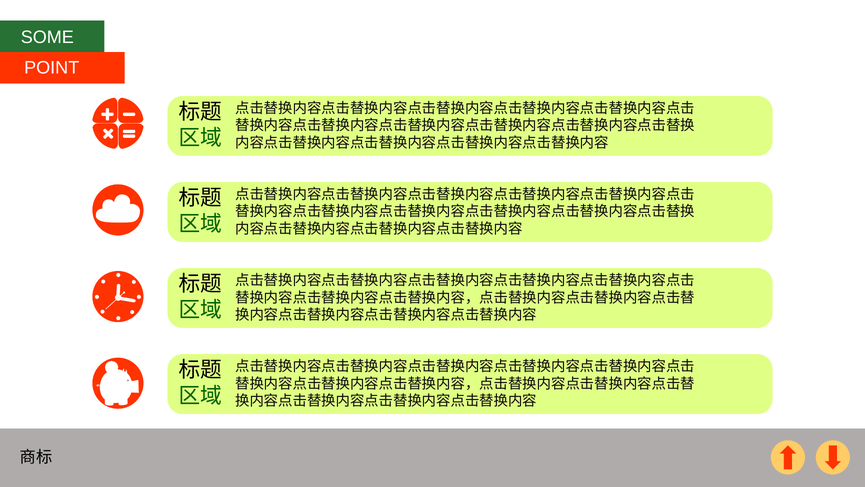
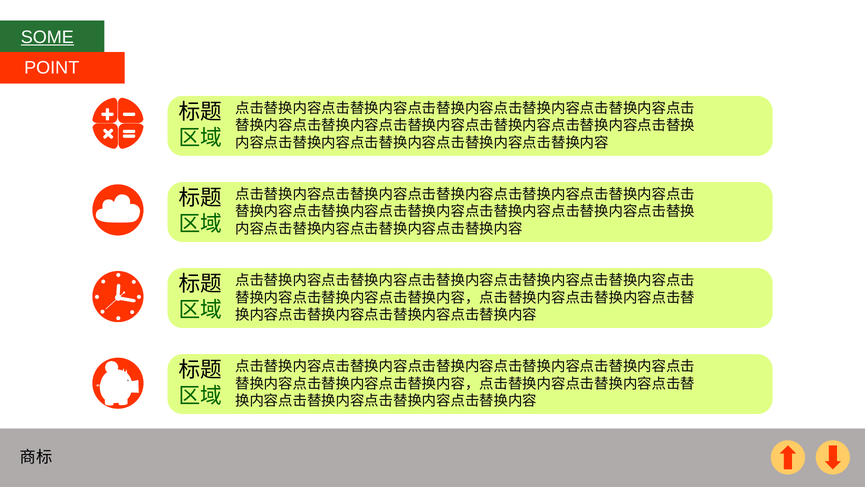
SOME underline: none -> present (47, 37)
